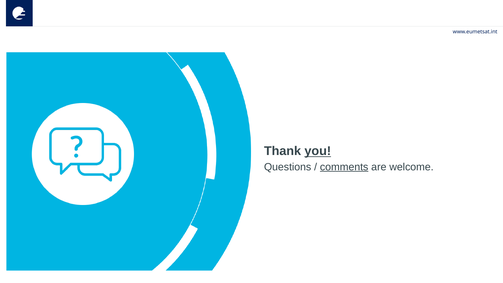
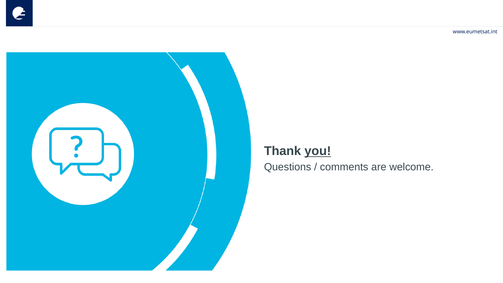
comments underline: present -> none (344, 167)
